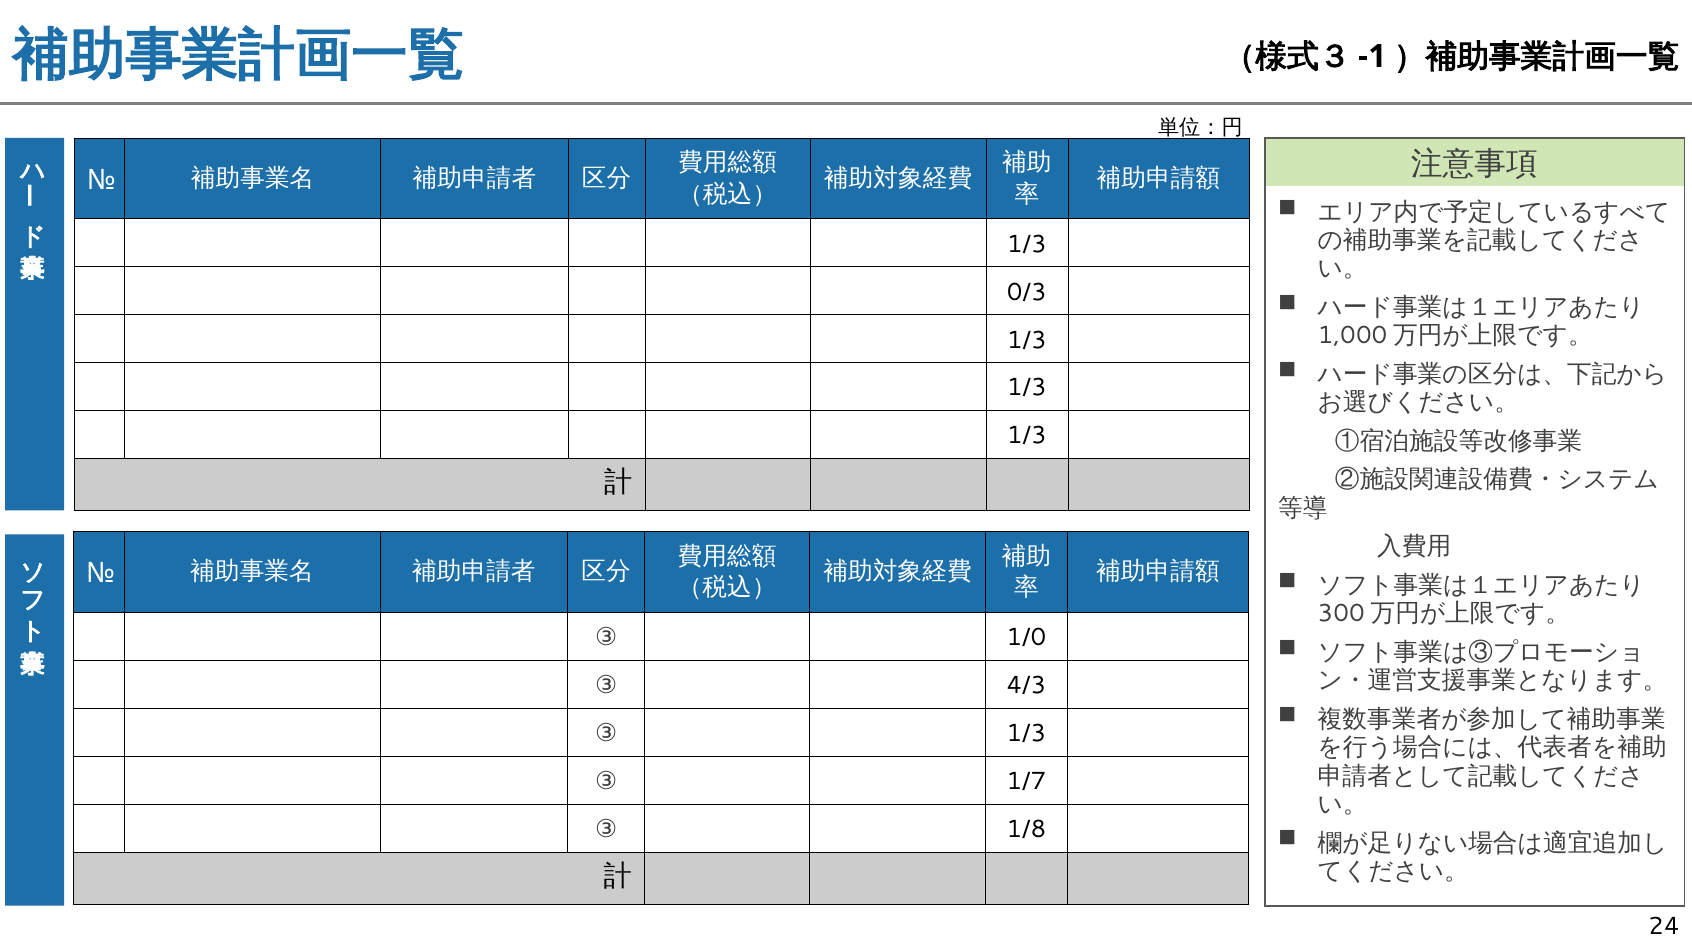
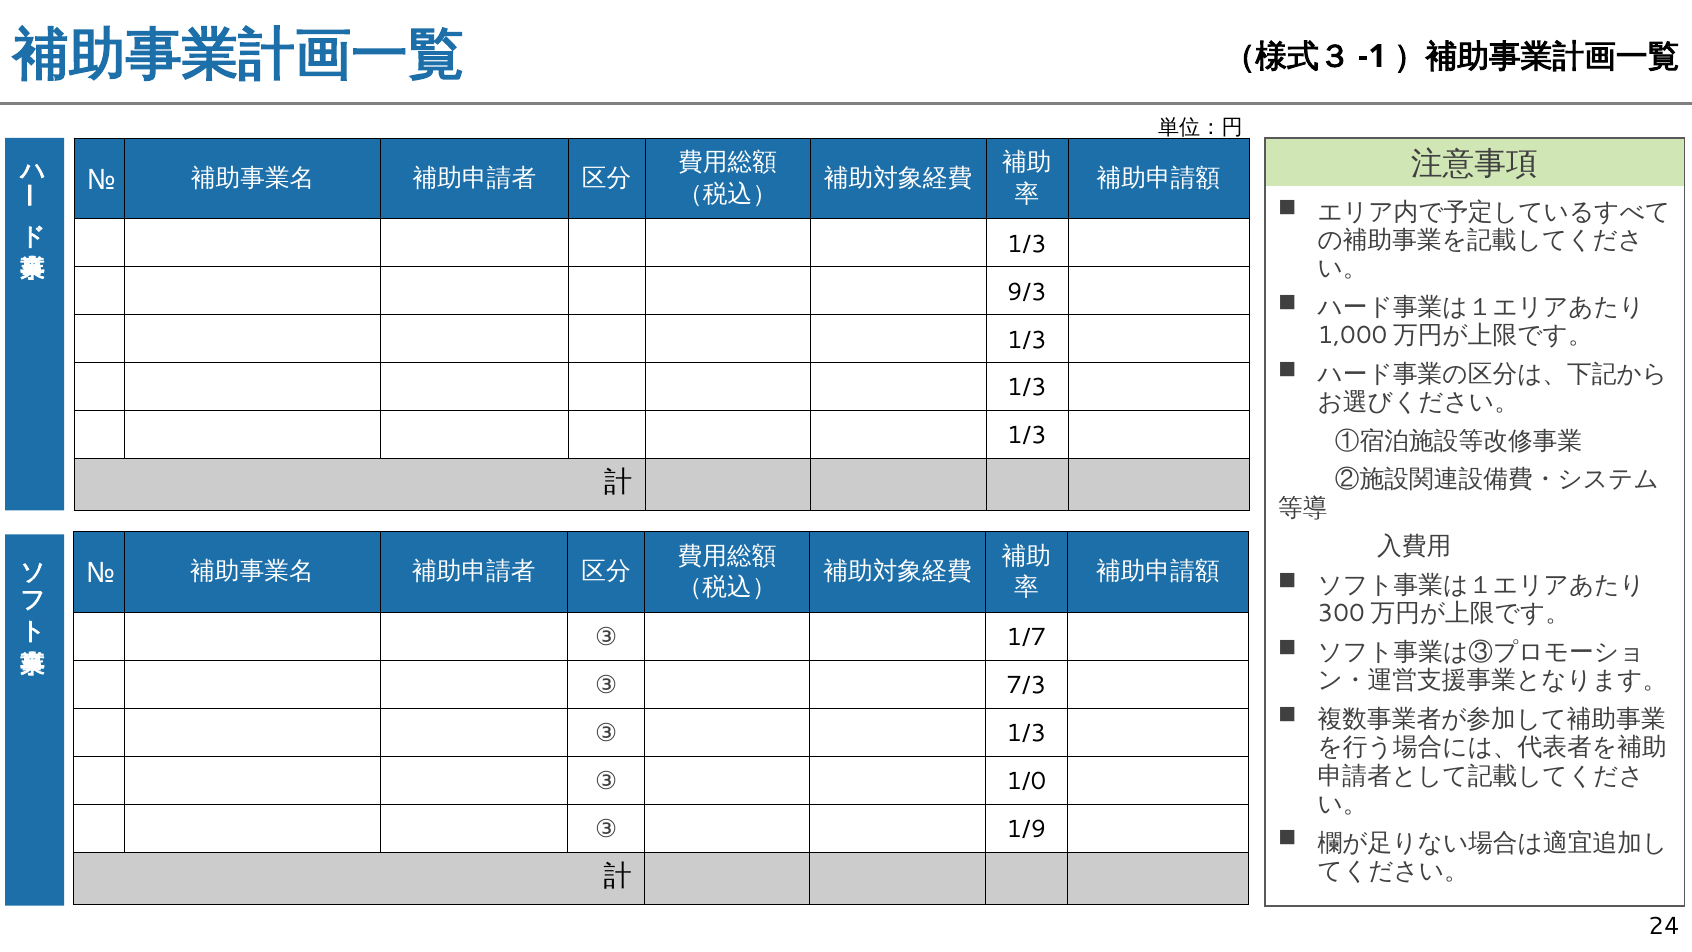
0/3: 0/3 -> 9/3 (1027, 292)
1/0: 1/0 -> 1/7 (1026, 637)
4/3: 4/3 -> 7/3 (1026, 686)
1/7: 1/7 -> 1/0 (1026, 781)
1/8: 1/8 -> 1/9 (1026, 829)
